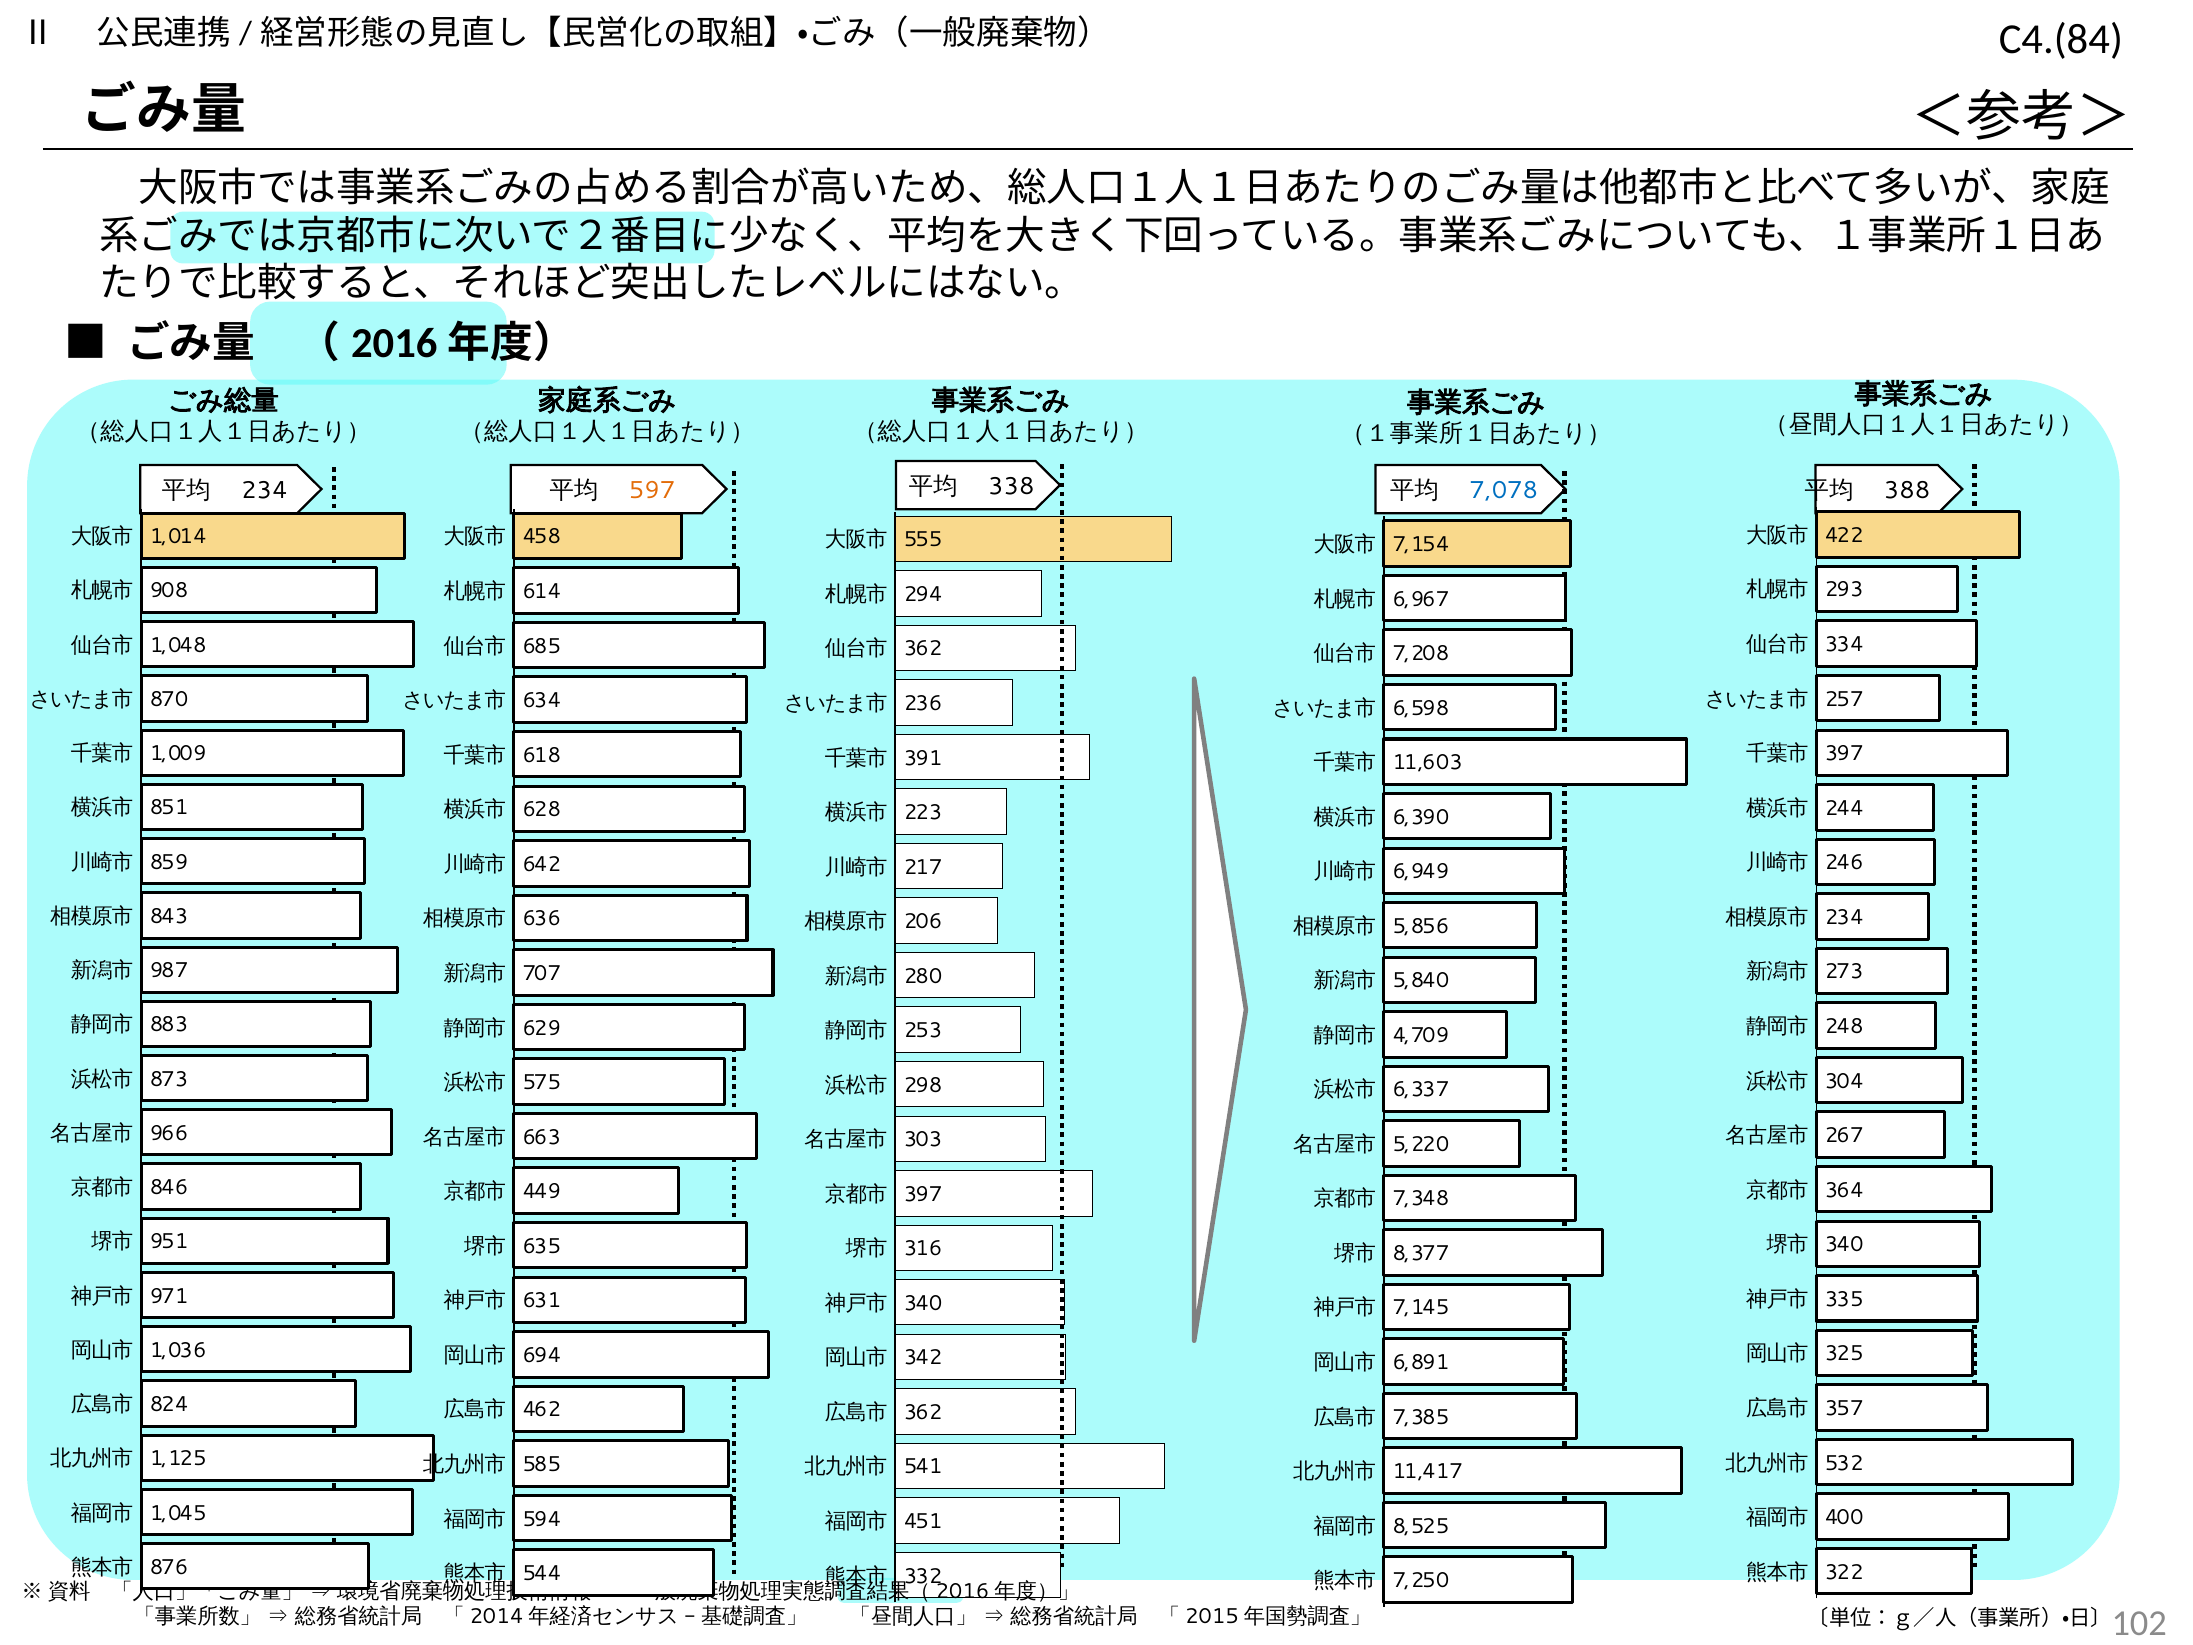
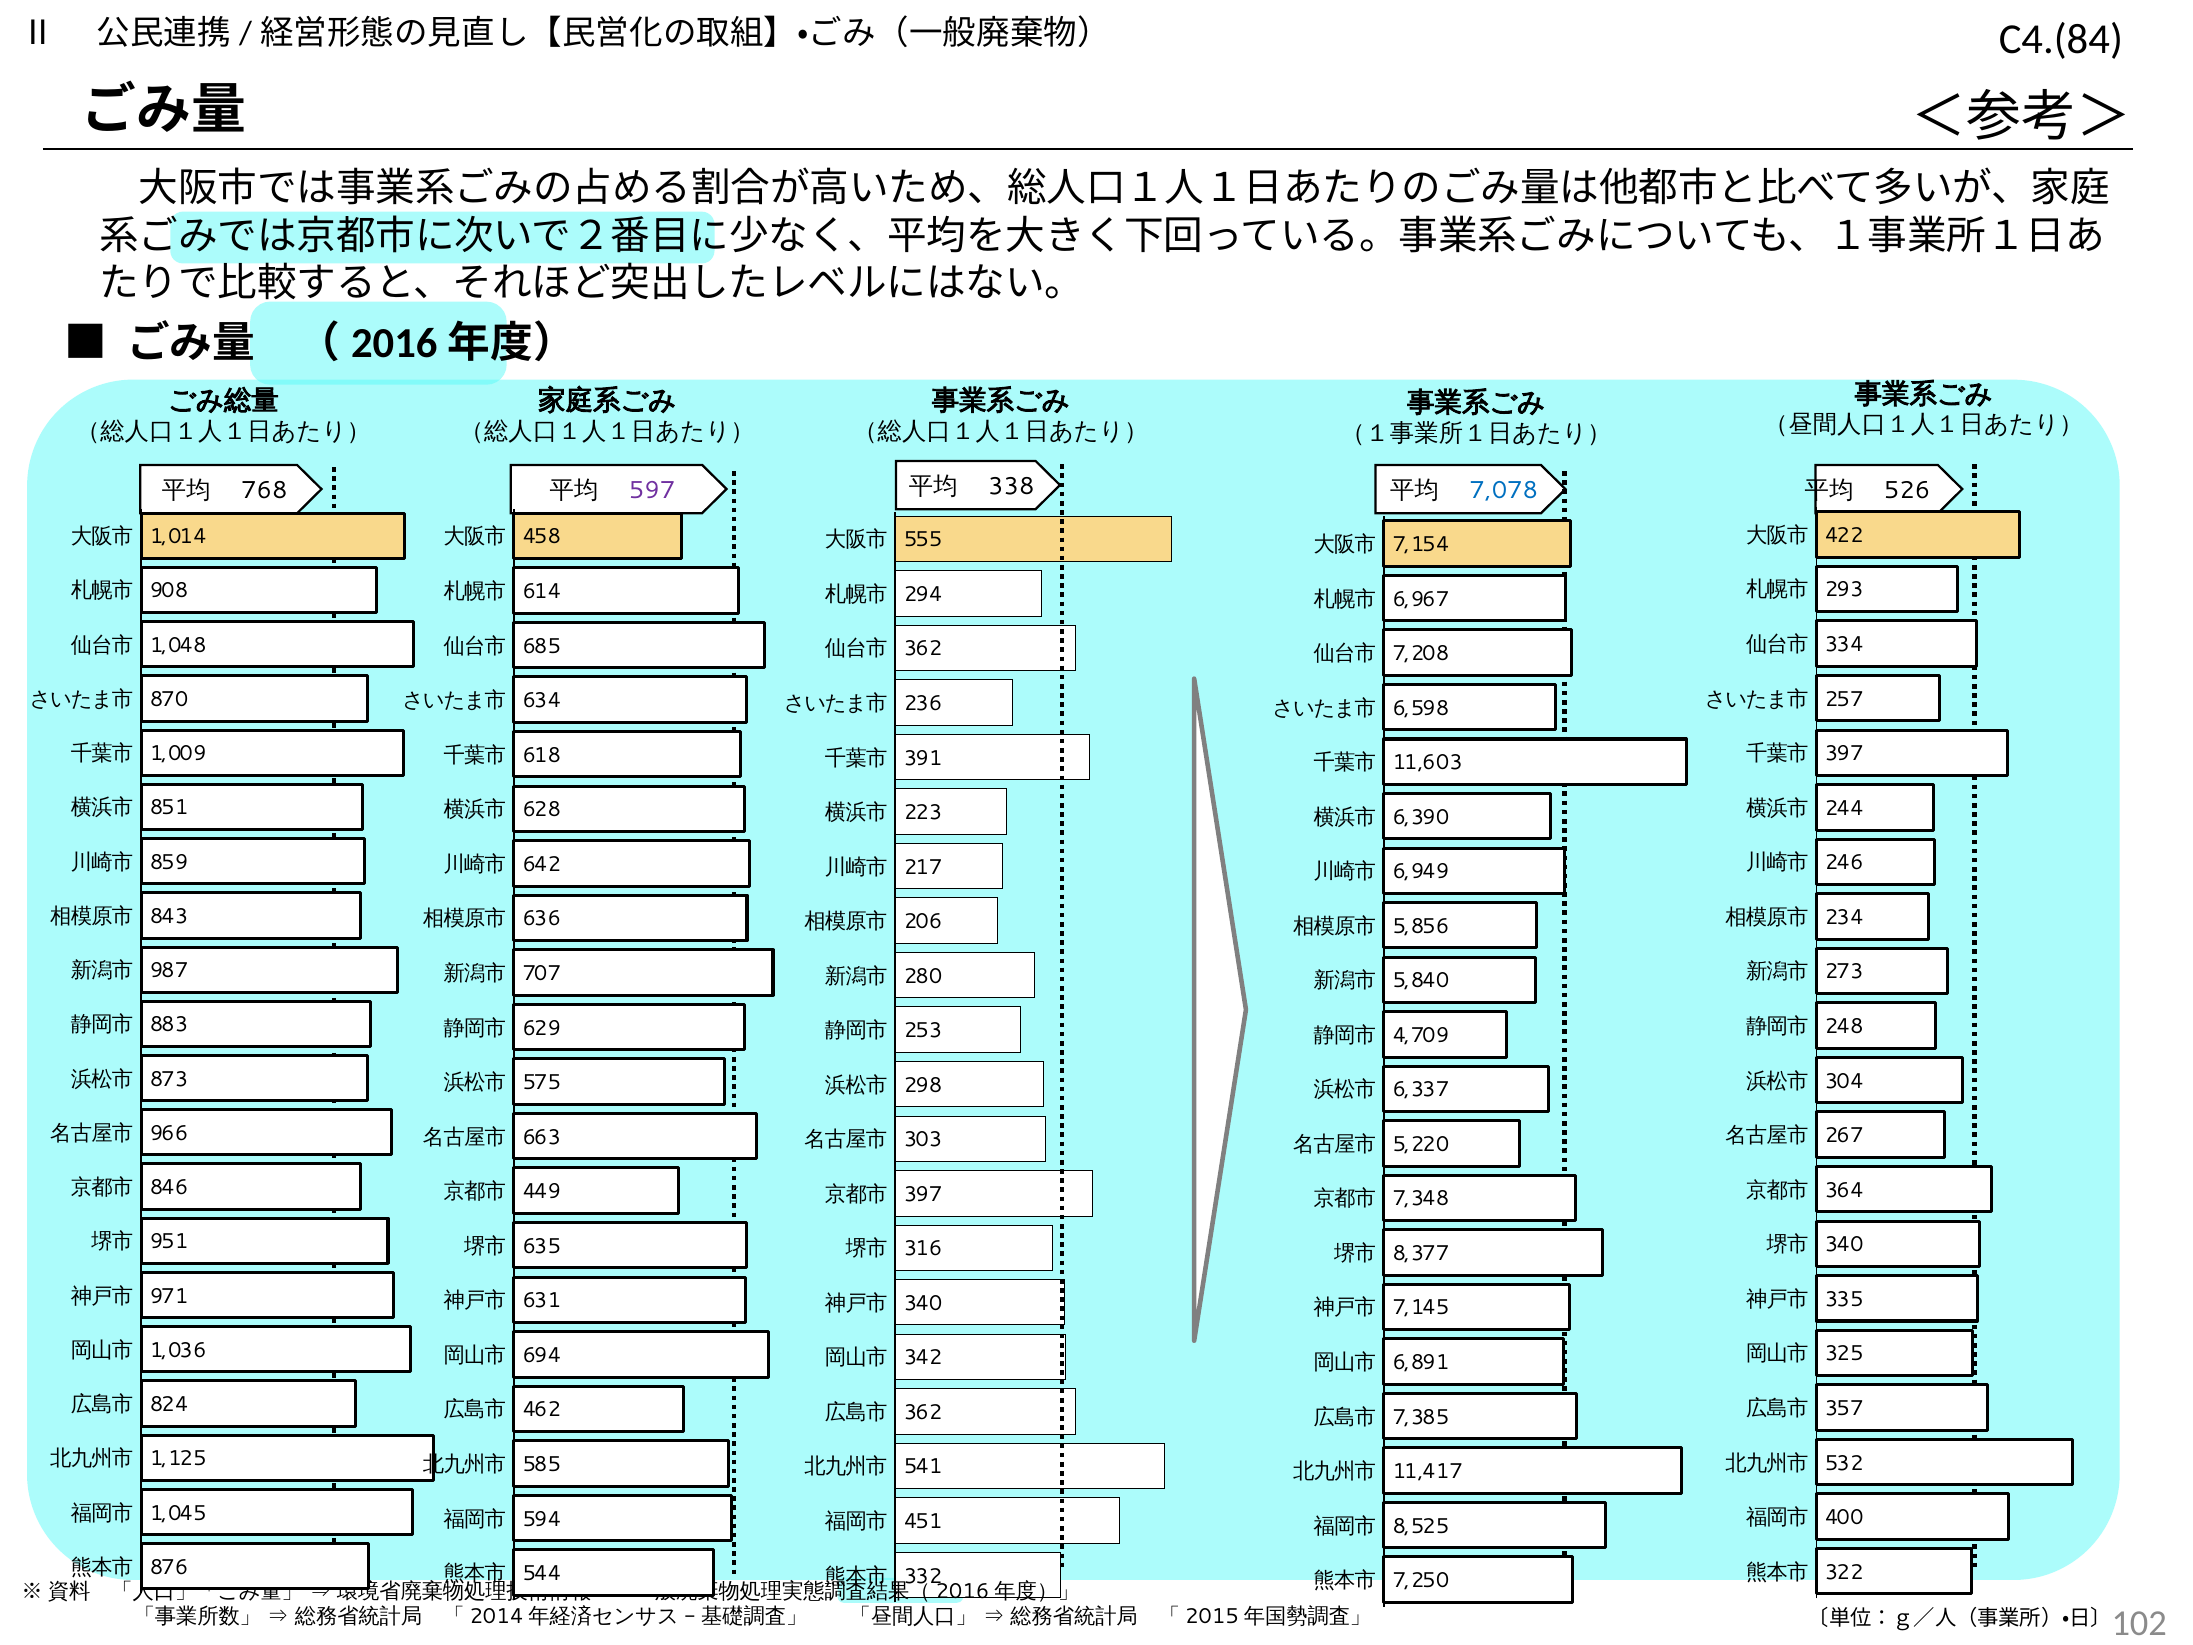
234: 234 -> 768 (264, 491)
597 colour: orange -> purple (652, 491)
388: 388 -> 526 (1907, 491)
